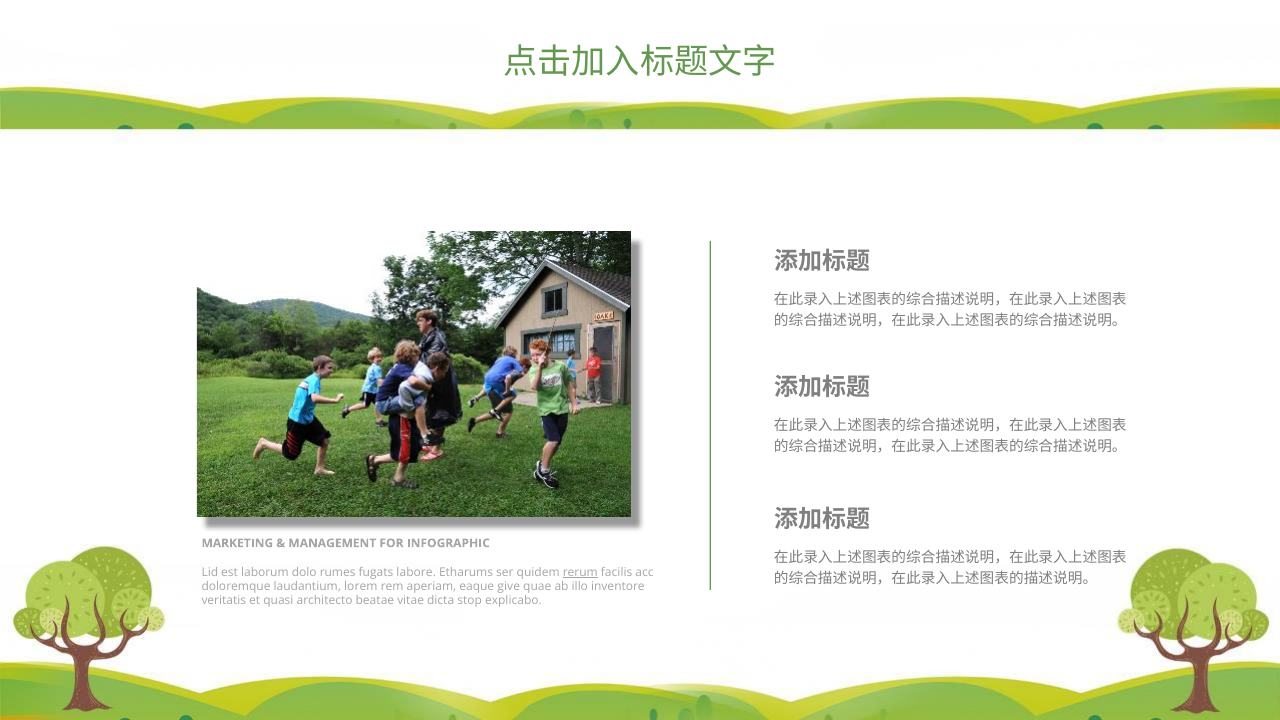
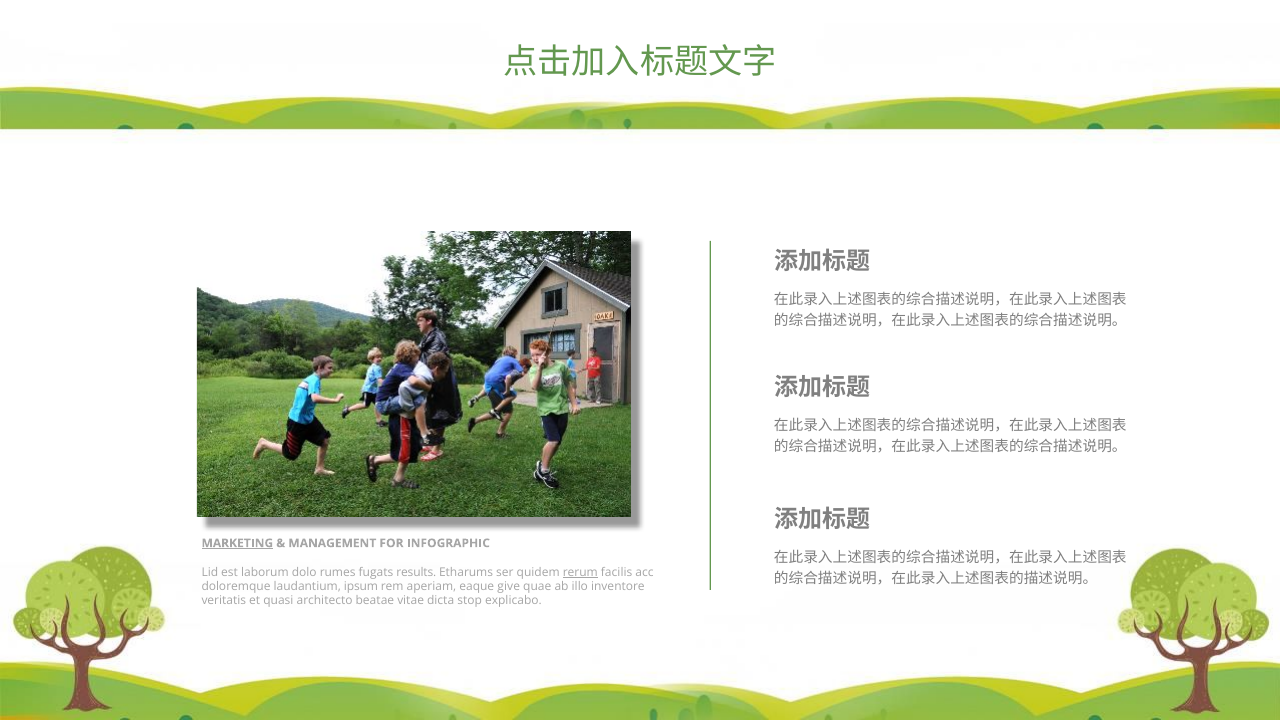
MARKETING underline: none -> present (237, 543)
labore: labore -> results (416, 572)
lorem: lorem -> ipsum (361, 587)
